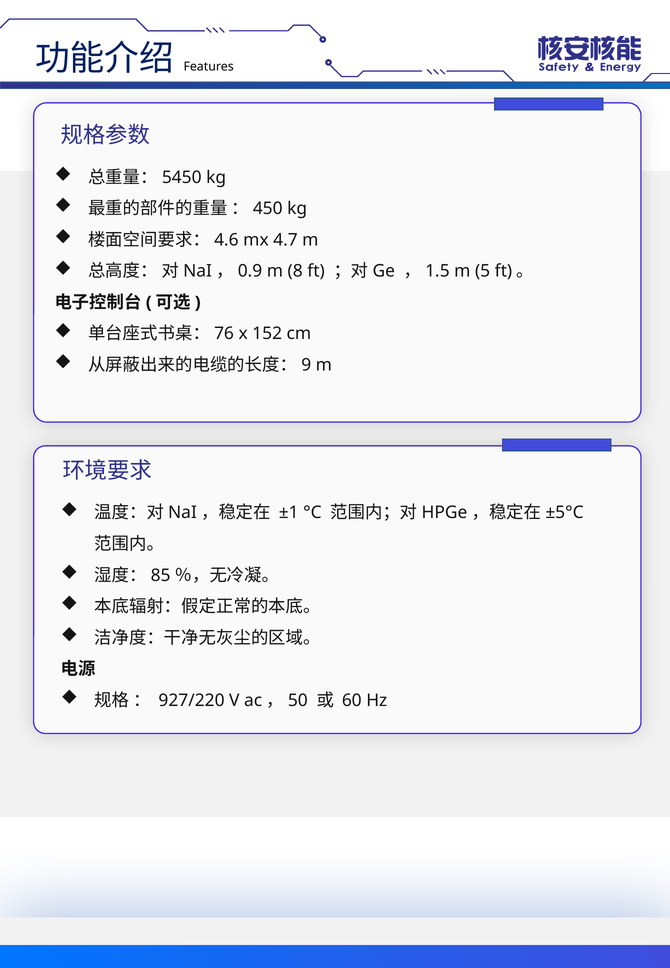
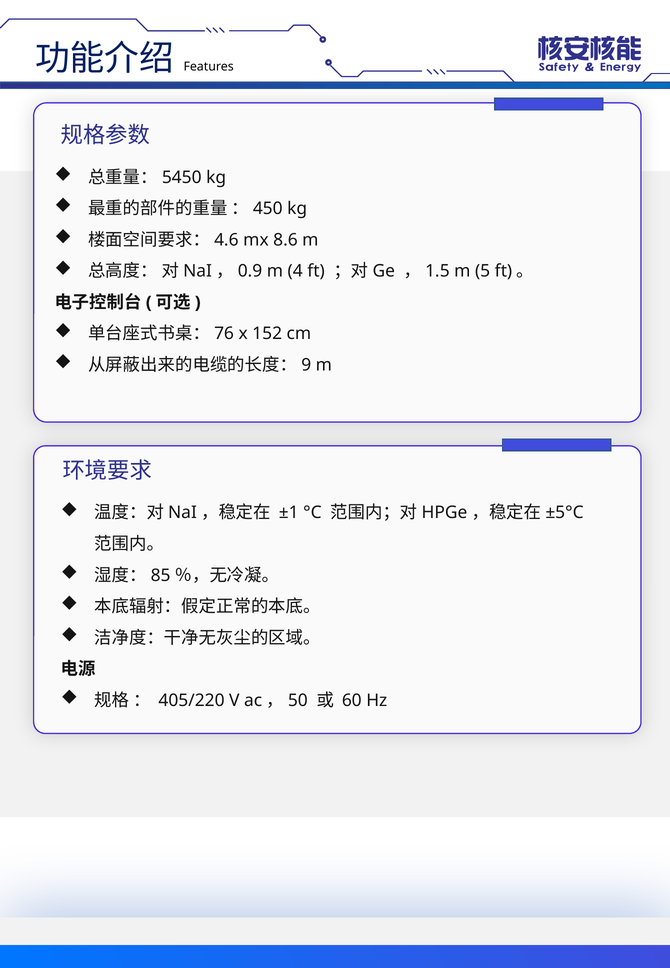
4.7: 4.7 -> 8.6 (285, 240)
8: 8 -> 4 (295, 271)
927/220: 927/220 -> 405/220 (192, 700)
